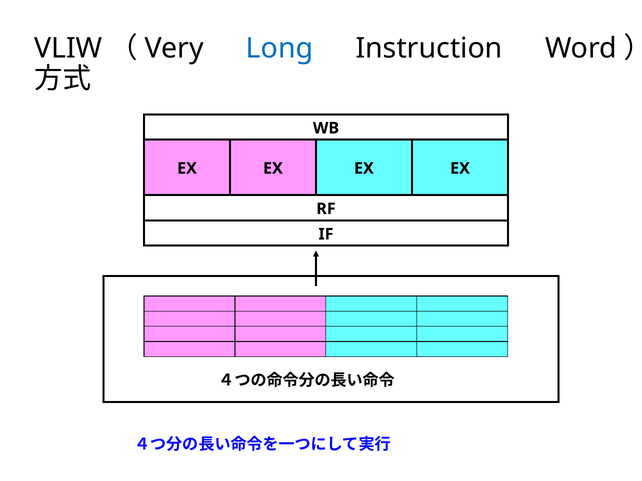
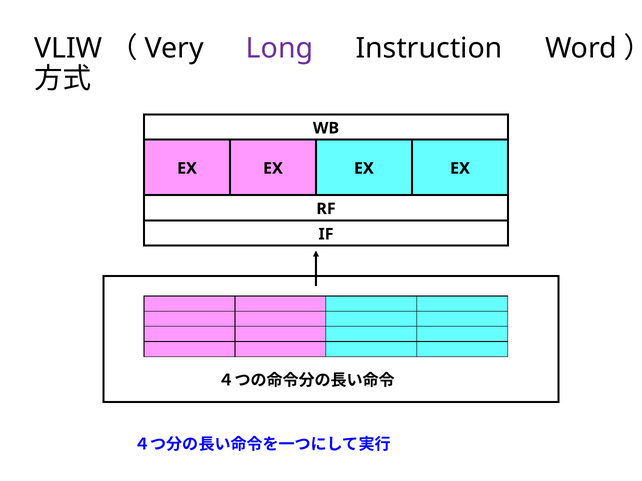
Long colour: blue -> purple (280, 48)
